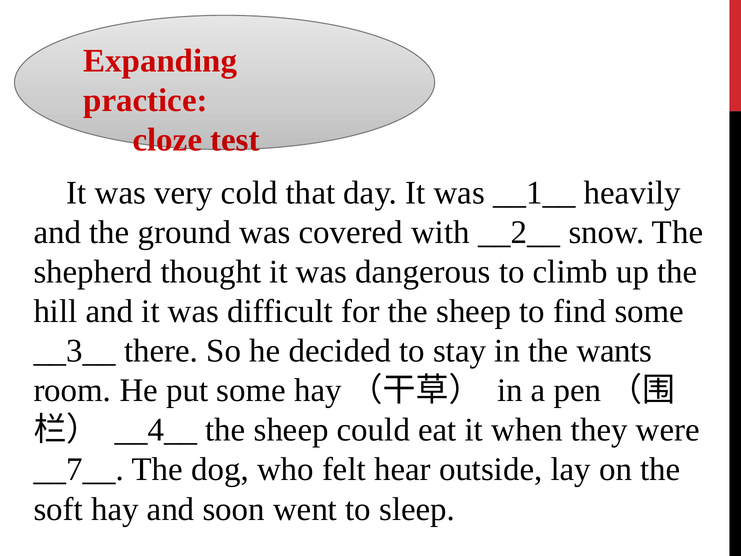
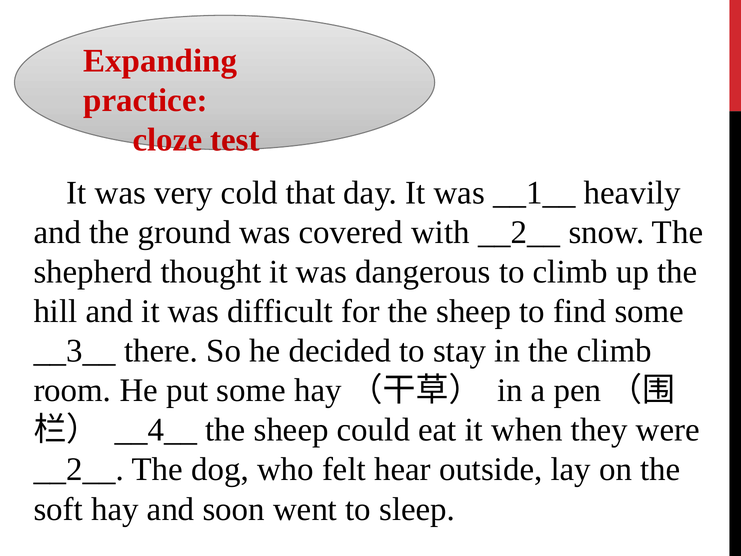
the wants: wants -> climb (614, 351)
__7__: __7__ -> __2__ (79, 469)
